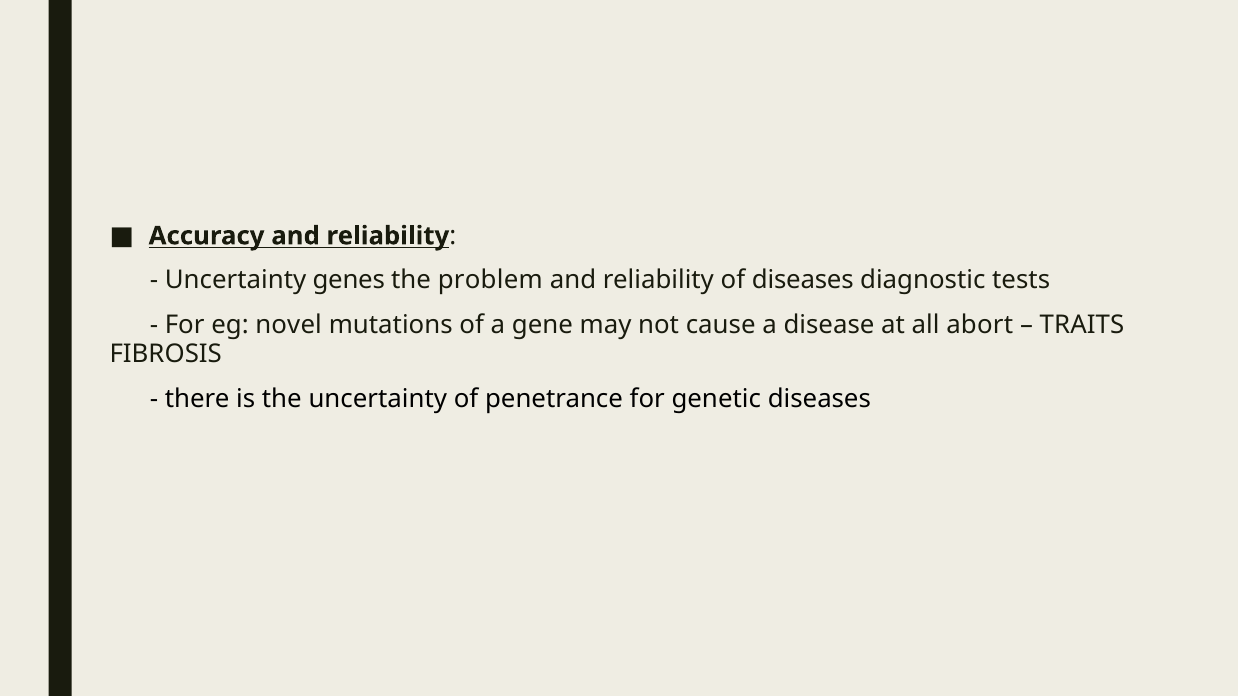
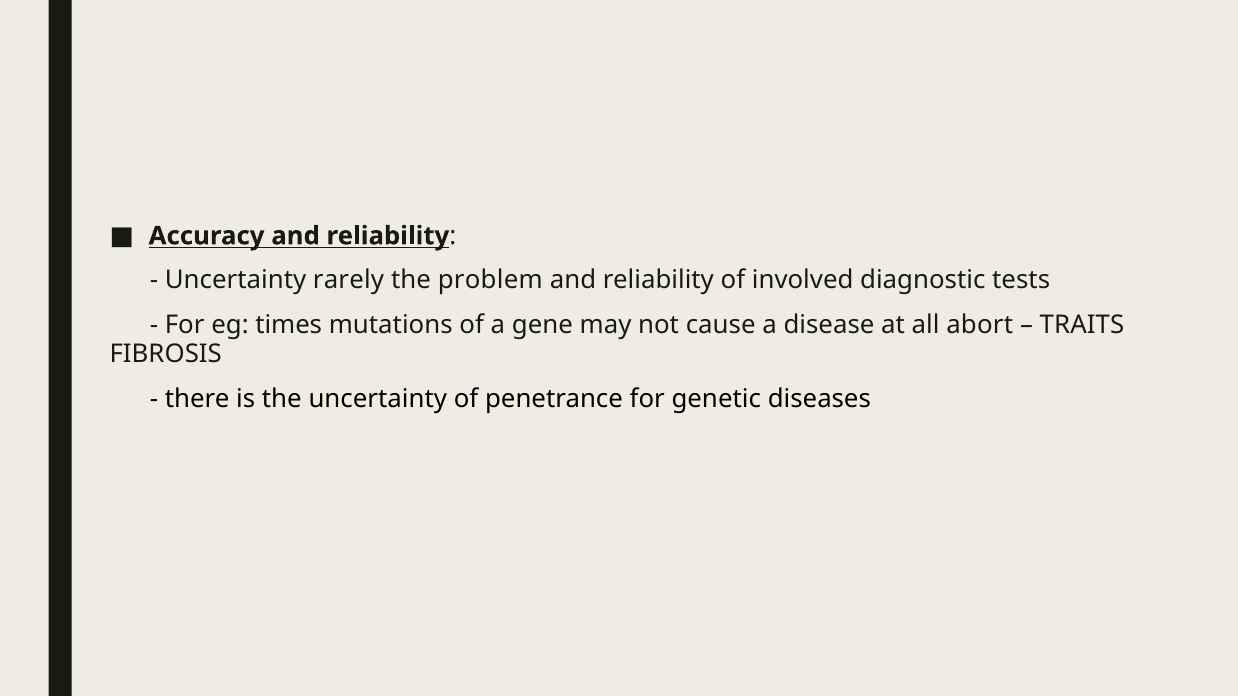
genes: genes -> rarely (349, 281)
of diseases: diseases -> involved (803, 281)
novel: novel -> times (289, 325)
